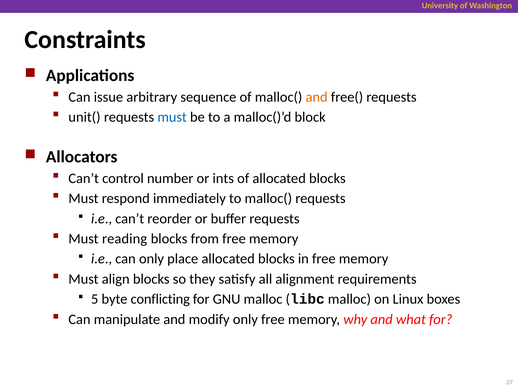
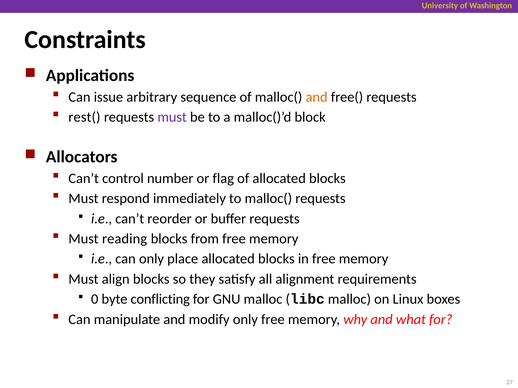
unit(: unit( -> rest( (84, 117)
must colour: blue -> purple (172, 117)
ints: ints -> flag (223, 179)
5: 5 -> 0 (95, 300)
